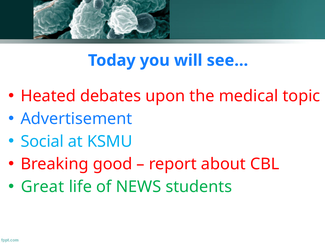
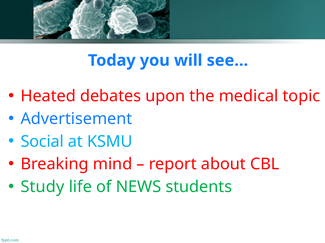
good: good -> mind (113, 165)
Great: Great -> Study (42, 187)
